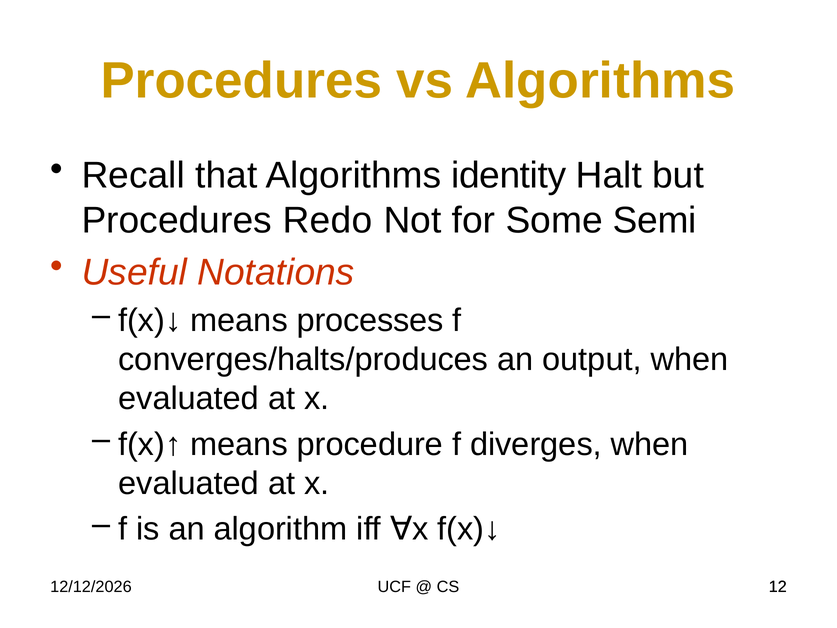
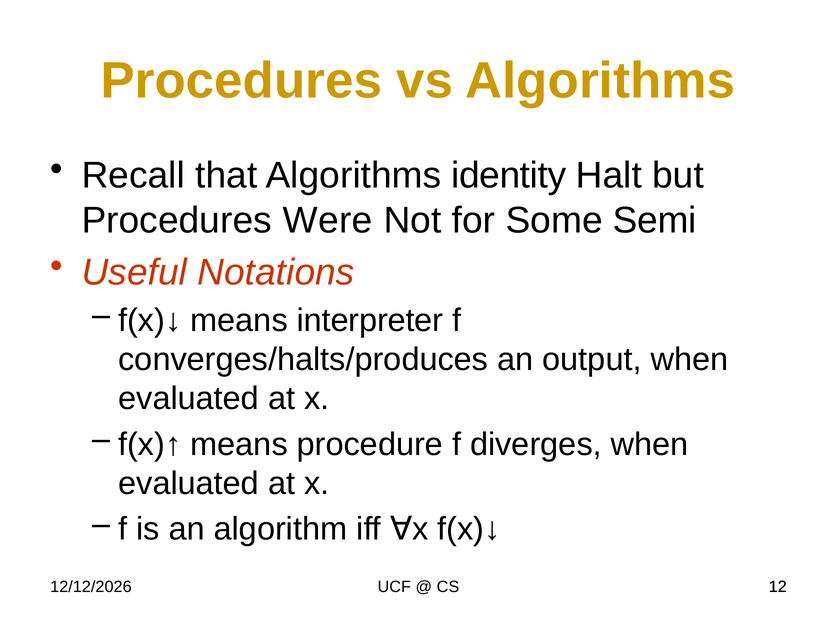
Redo: Redo -> Were (328, 220)
processes: processes -> interpreter (370, 320)
